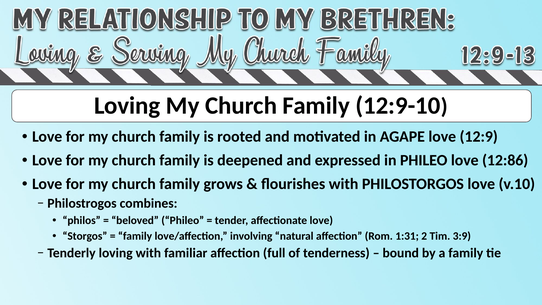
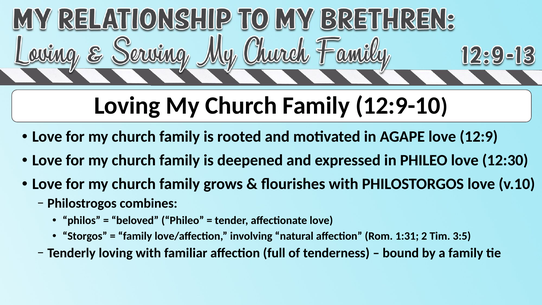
12:86: 12:86 -> 12:30 (505, 160)
3:9: 3:9 -> 3:5 (462, 236)
